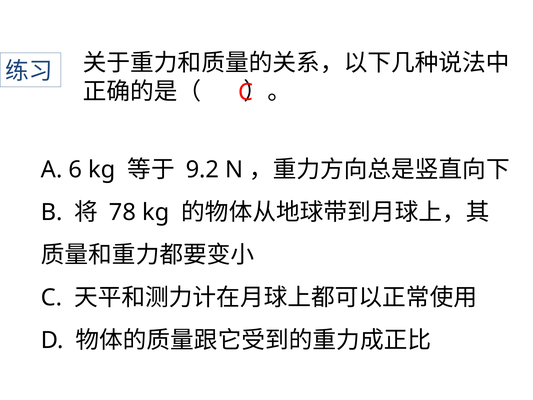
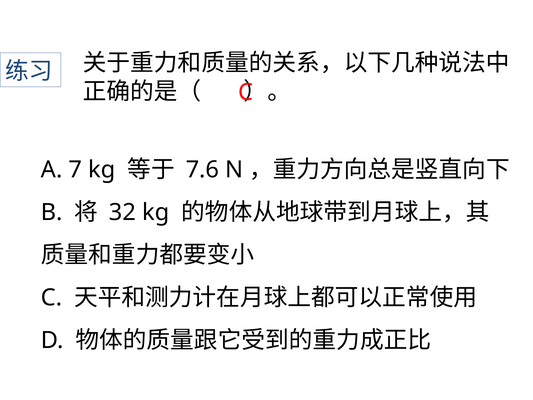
6: 6 -> 7 (75, 170)
9.2: 9.2 -> 7.6 (202, 170)
78: 78 -> 32 (122, 212)
